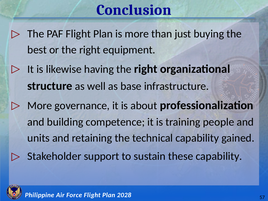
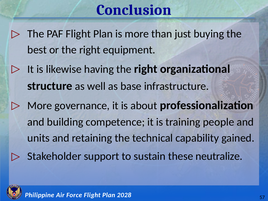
these capability: capability -> neutralize (219, 156)
